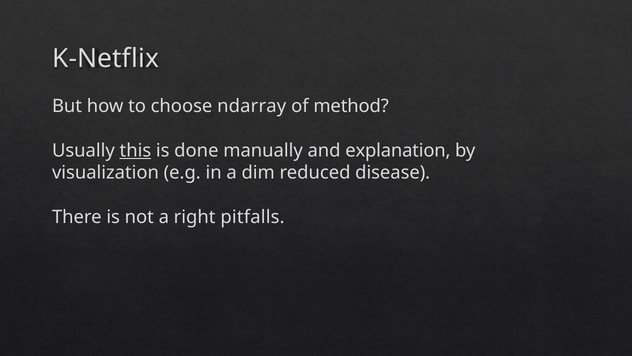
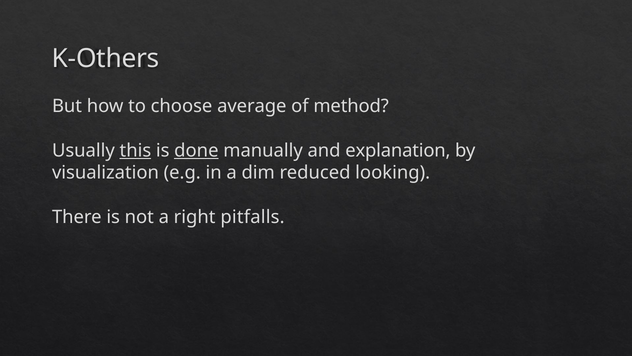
K-Netflix: K-Netflix -> K-Others (106, 59)
ndarray: ndarray -> average (252, 106)
done underline: none -> present (196, 150)
disease: disease -> looking (393, 173)
